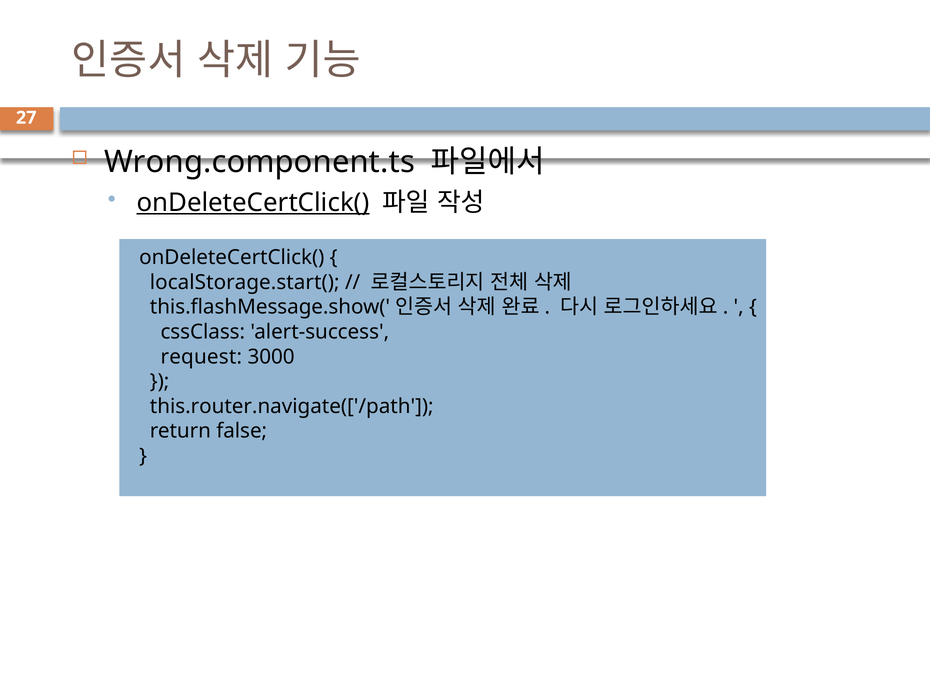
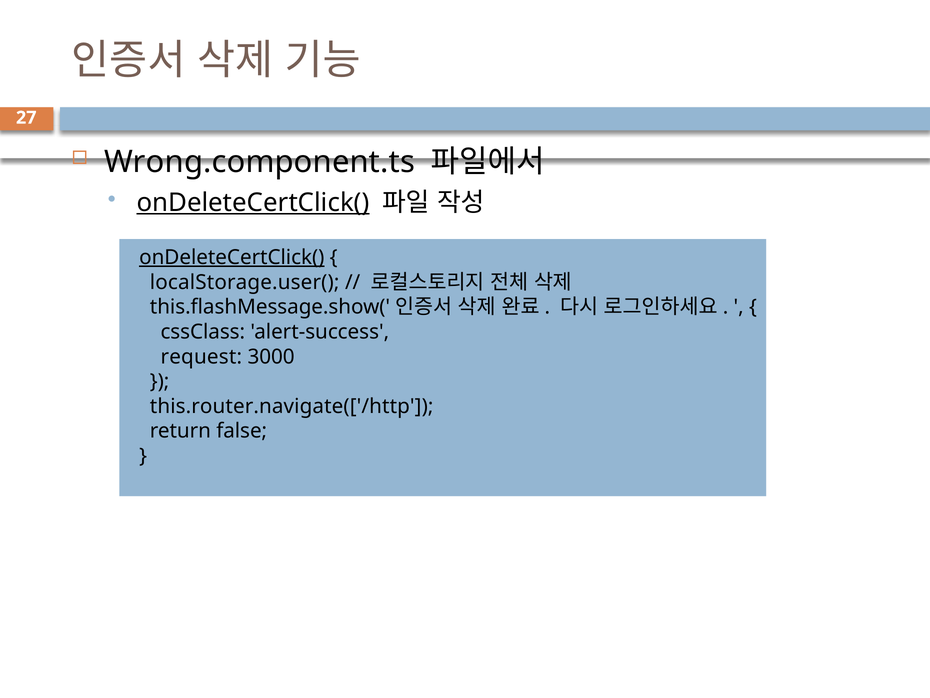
onDeleteCertClick( underline: none -> present (232, 257)
localStorage.start(: localStorage.start( -> localStorage.user( (245, 282)
this.router.navigate(['/path: this.router.navigate(['/path -> this.router.navigate(['/http (292, 406)
